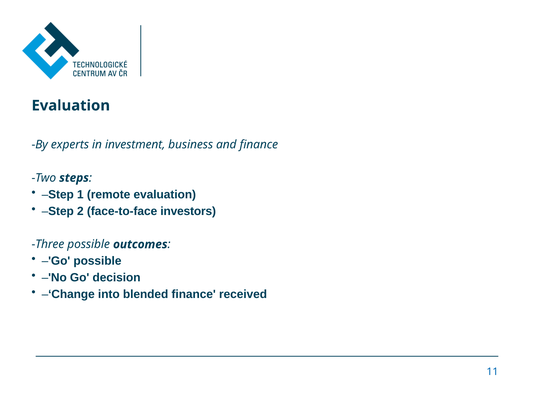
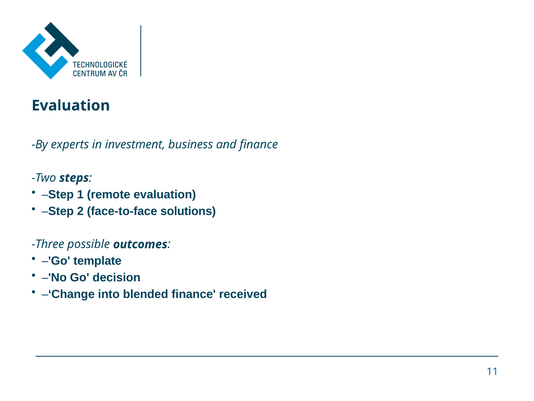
investors: investors -> solutions (188, 211)
–'Go possible: possible -> template (97, 261)
